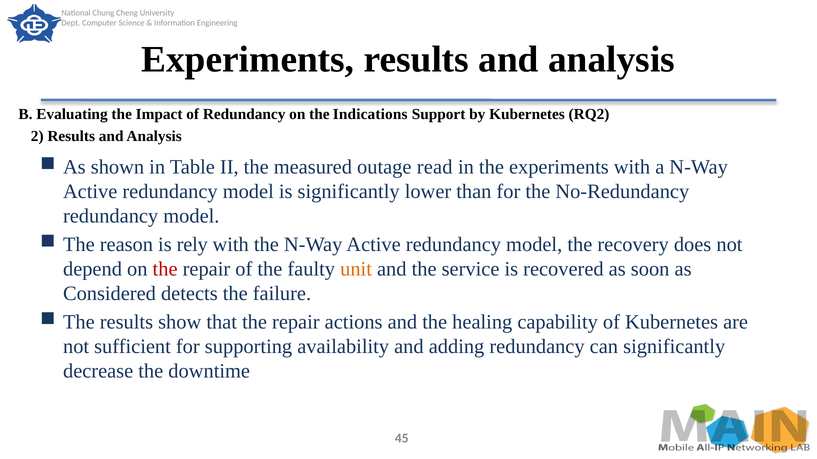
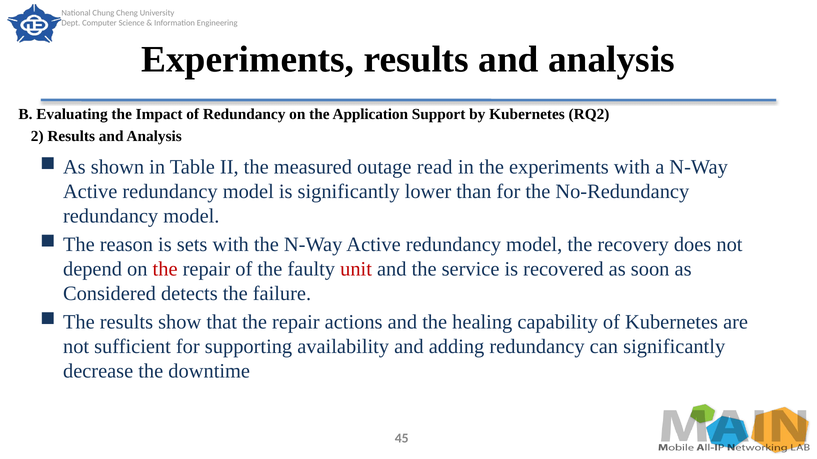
Indications: Indications -> Application (370, 114)
rely: rely -> sets (192, 245)
unit colour: orange -> red (356, 269)
